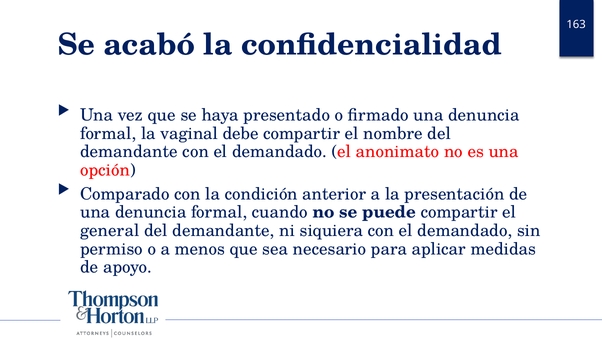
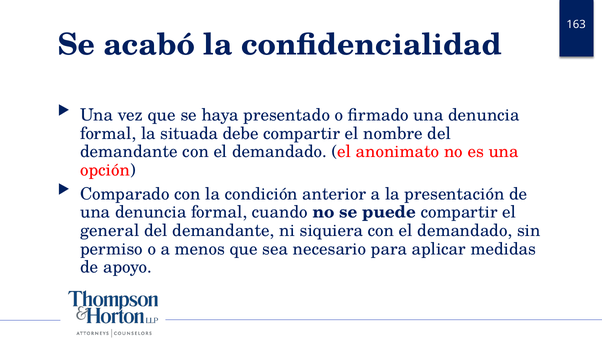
vaginal: vaginal -> situada (189, 133)
